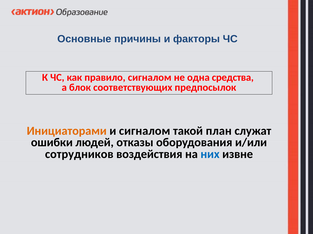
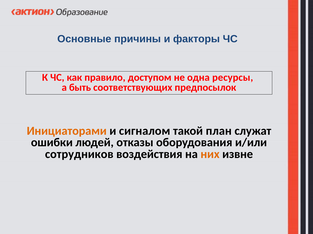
правило сигналом: сигналом -> доступом (150, 78)
средства: средства -> ресурсы (233, 78)
блок: блок -> быть (80, 88)
них colour: blue -> orange (210, 155)
